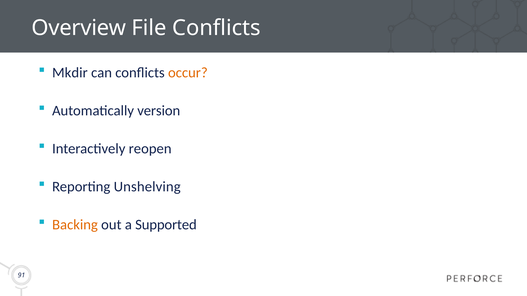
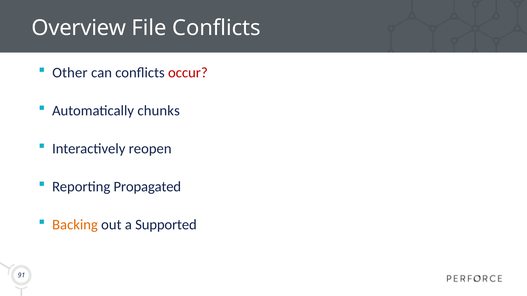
Mkdir: Mkdir -> Other (70, 73)
occur colour: orange -> red (188, 73)
version: version -> chunks (159, 111)
Unshelving: Unshelving -> Propagated (147, 187)
